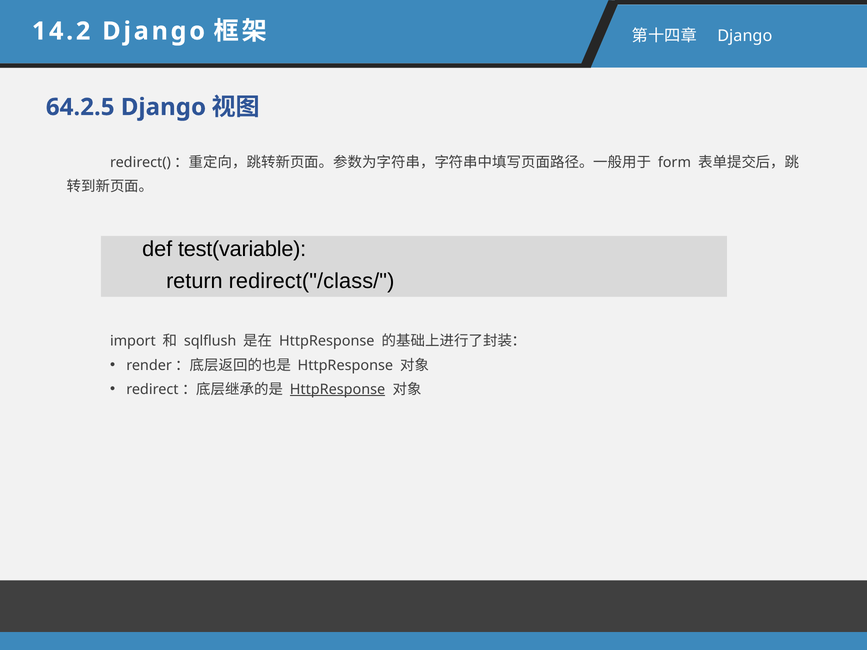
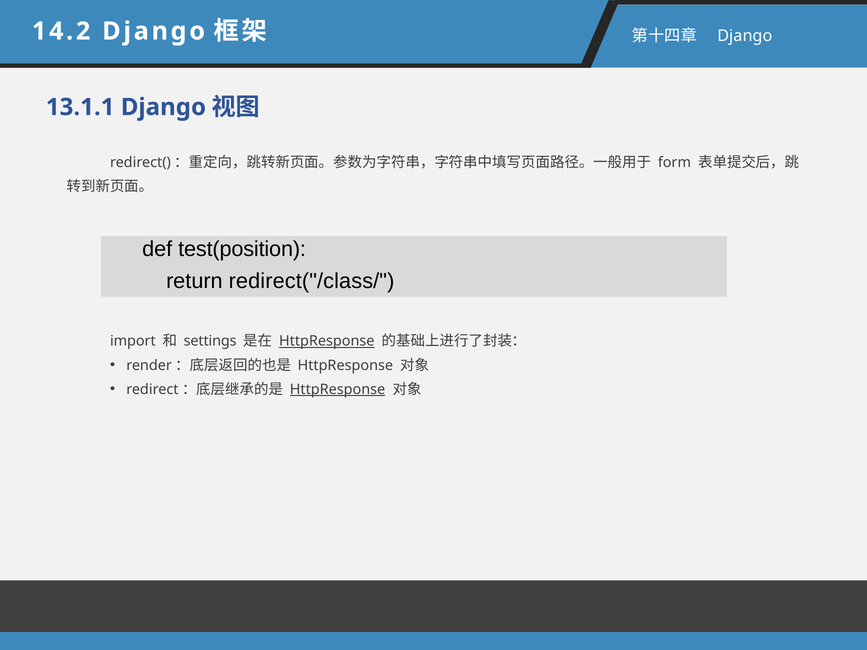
64.2.5: 64.2.5 -> 13.1.1 (80, 107)
test(variable: test(variable -> test(position (242, 249)
sqlflush: sqlflush -> settings (210, 341)
HttpResponse underline: none -> present (327, 341)
